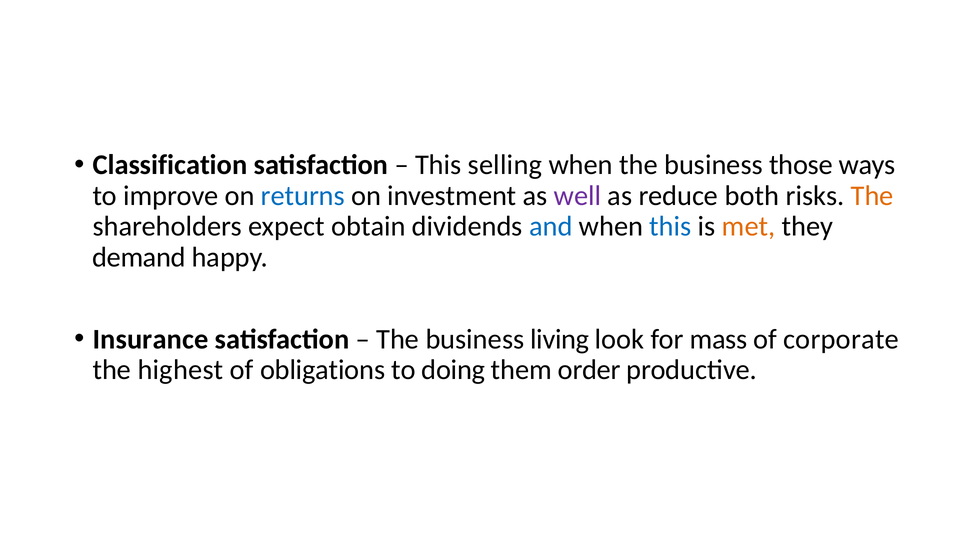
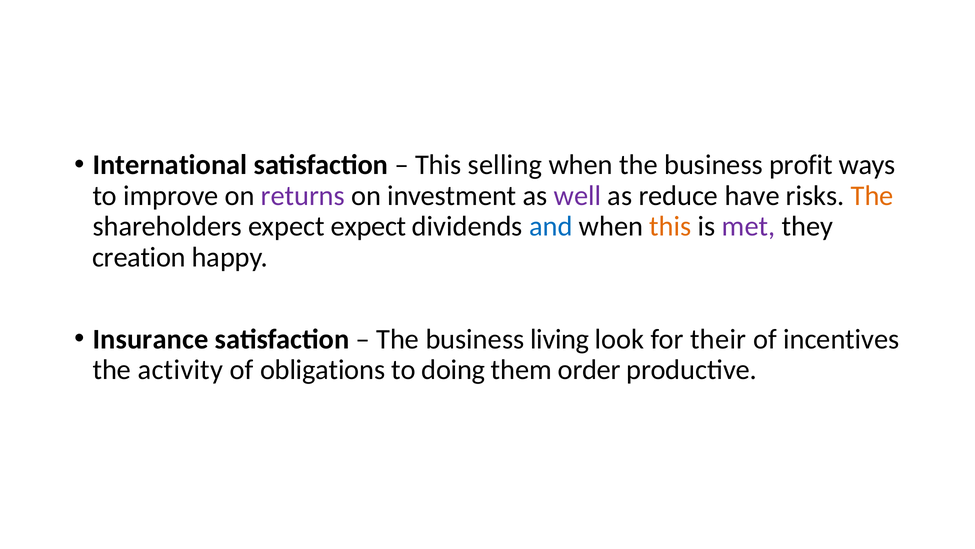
Classification: Classification -> International (170, 165)
those: those -> profit (801, 165)
returns colour: blue -> purple (303, 196)
both: both -> have (752, 196)
expect obtain: obtain -> expect (368, 226)
this colour: blue -> orange (670, 226)
met colour: orange -> purple (749, 226)
demand: demand -> creation (139, 257)
mass: mass -> their (718, 339)
corporate: corporate -> incentives (841, 339)
highest: highest -> activity (180, 369)
